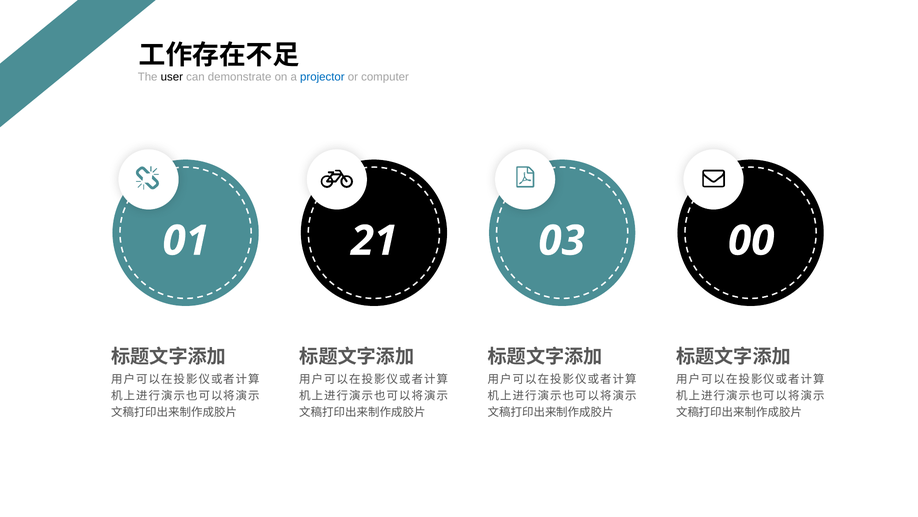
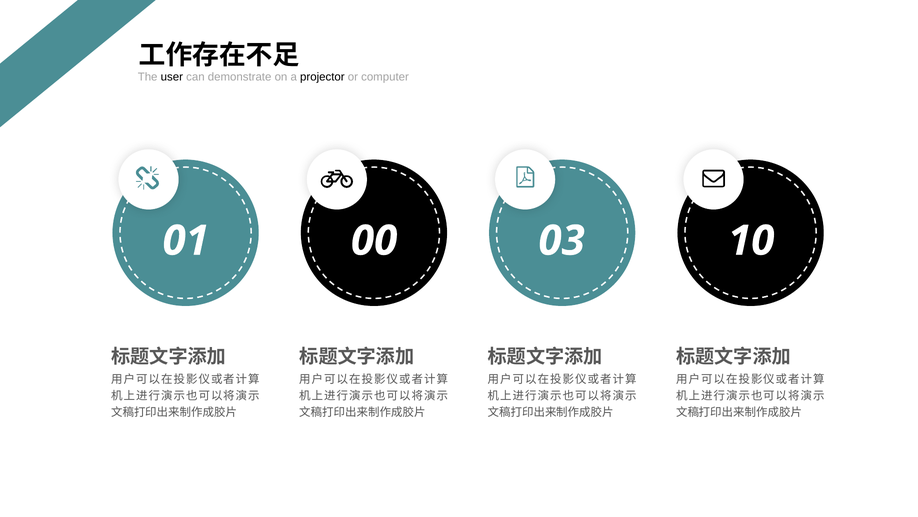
projector colour: blue -> black (322, 77)
21: 21 -> 00 (374, 241)
00: 00 -> 10 (751, 241)
